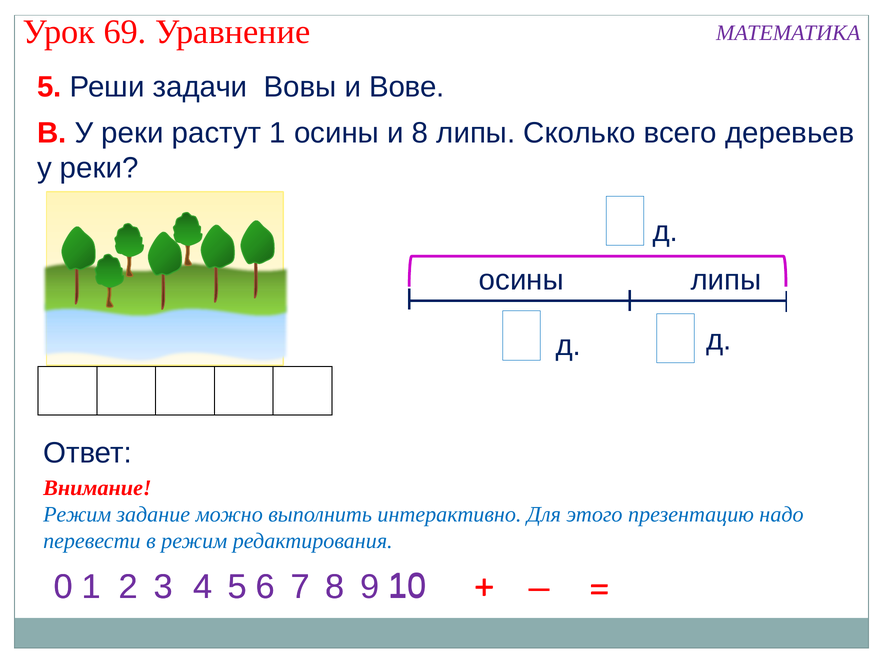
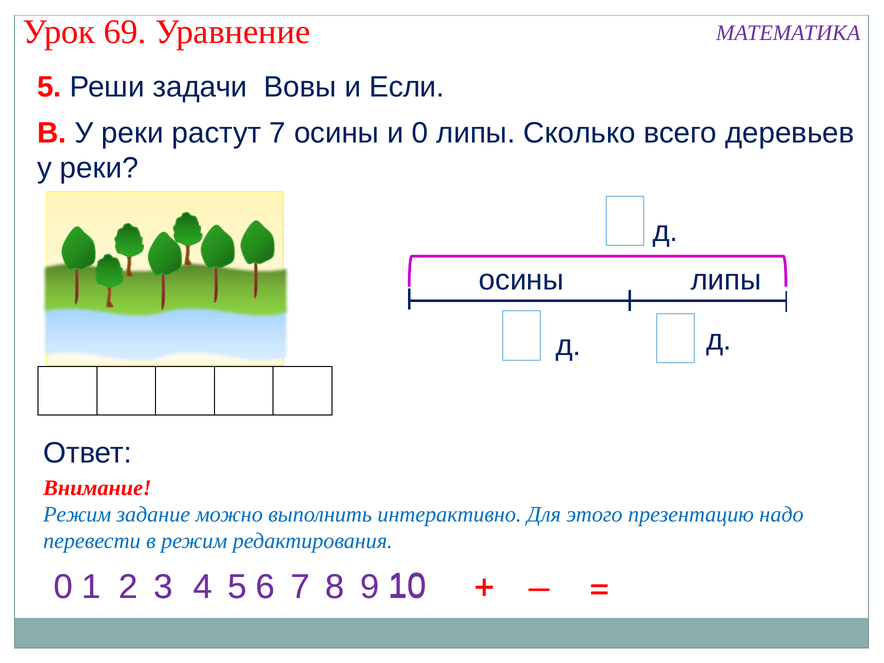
Вове: Вове -> Если (407, 87)
растут 1: 1 -> 7 (278, 133)
и 8: 8 -> 0 (420, 133)
